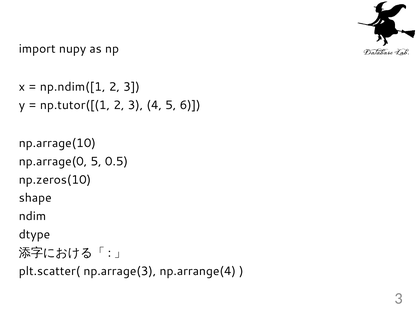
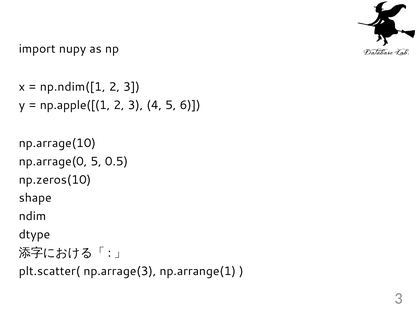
np.tutor([(1: np.tutor([(1 -> np.apple([(1 (75, 105)
np.arrange(4: np.arrange(4 -> np.arrange(1 (198, 271)
